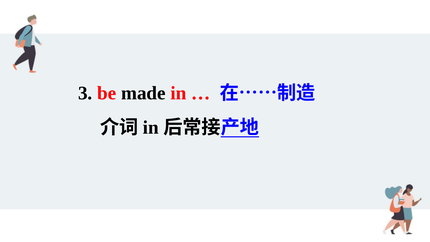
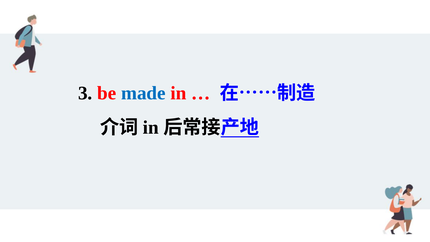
made colour: black -> blue (143, 93)
